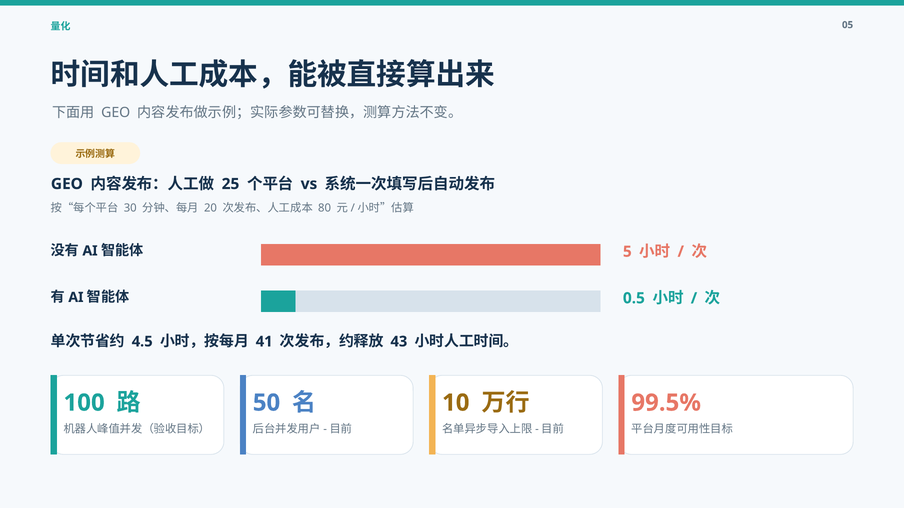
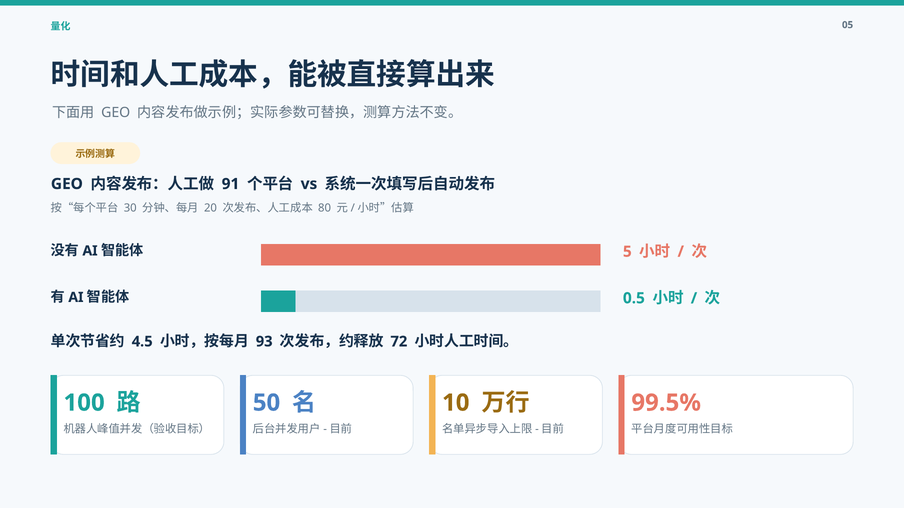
25: 25 -> 91 (230, 184)
41: 41 -> 93 (264, 342)
43: 43 -> 72 (399, 342)
